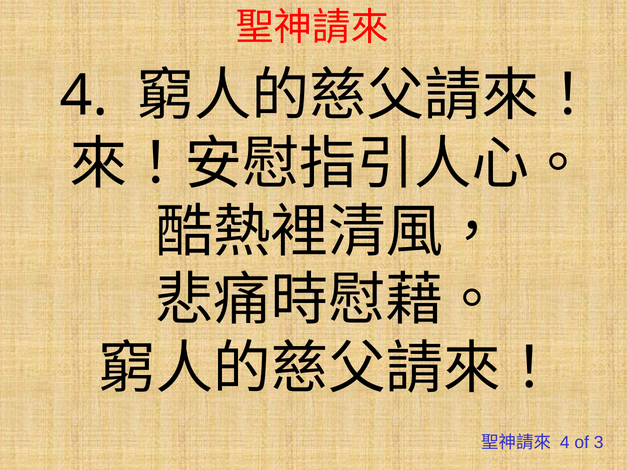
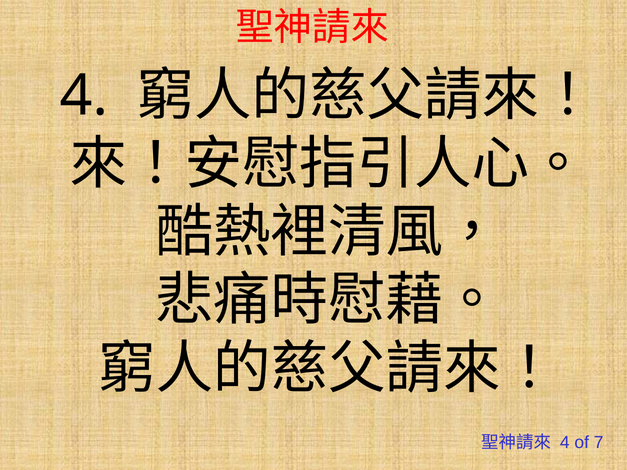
3: 3 -> 7 (599, 443)
